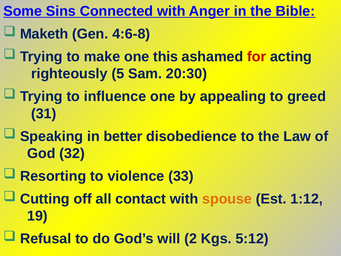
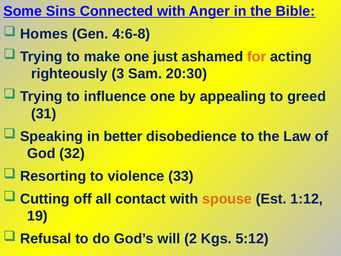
Maketh: Maketh -> Homes (44, 34)
this: this -> just (166, 57)
for colour: red -> orange (257, 57)
5: 5 -> 3 (118, 74)
